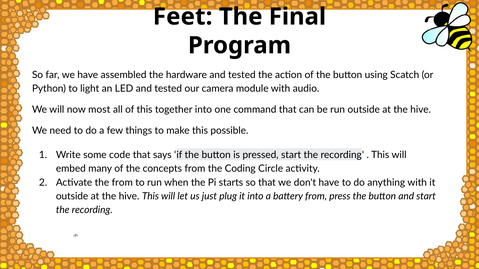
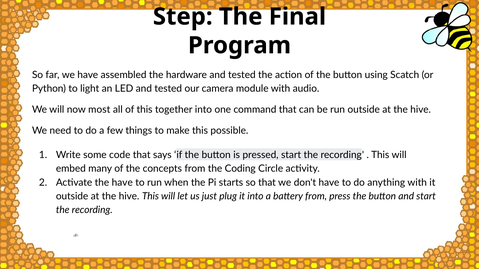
Feet: Feet -> Step (183, 17)
the from: from -> have (122, 183)
